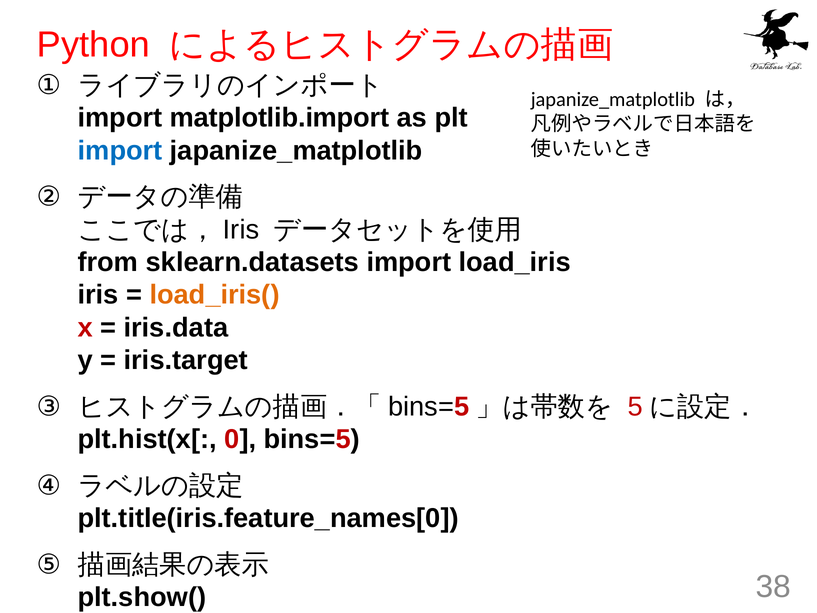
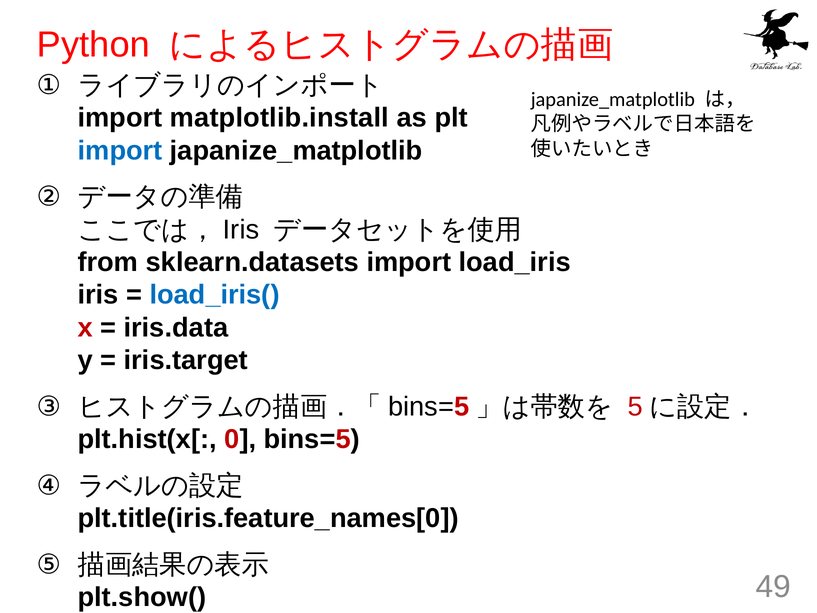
matplotlib.import: matplotlib.import -> matplotlib.install (279, 118)
load_iris( colour: orange -> blue (215, 295)
38: 38 -> 49 (773, 586)
